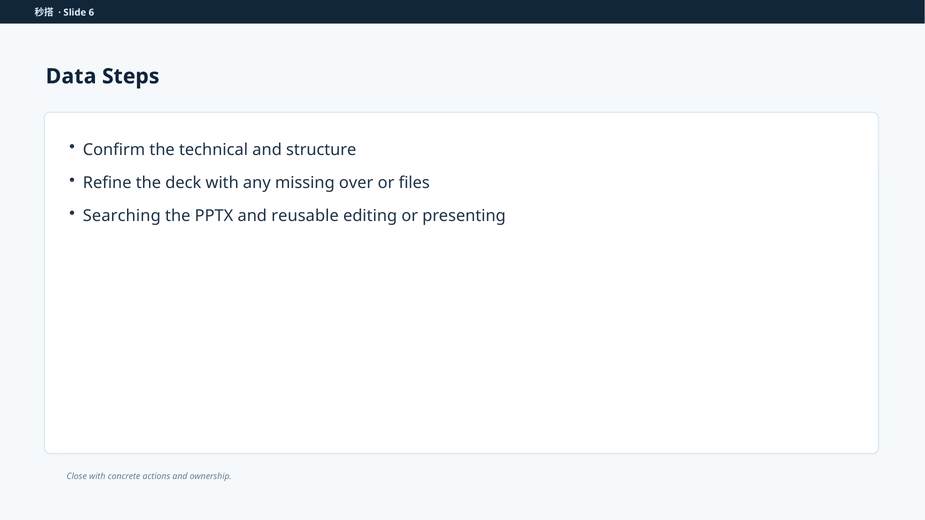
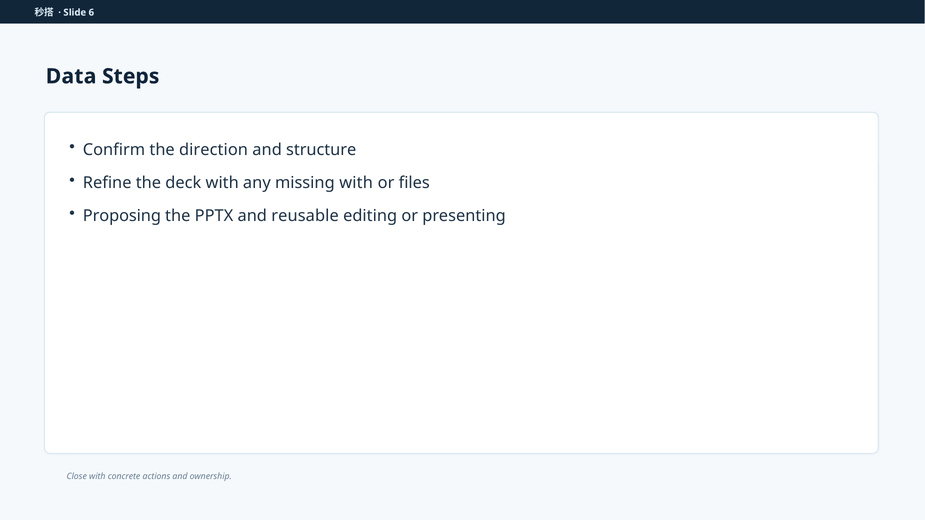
technical: technical -> direction (214, 150)
missing over: over -> with (356, 183)
Searching: Searching -> Proposing (122, 216)
